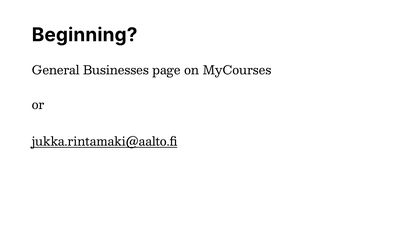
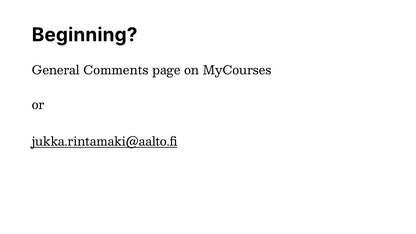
Businesses: Businesses -> Comments (116, 70)
